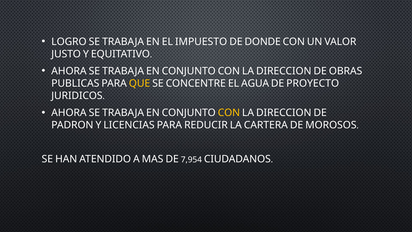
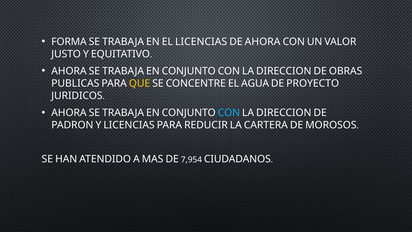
LOGRO: LOGRO -> FORMA (69, 42)
EL IMPUESTO: IMPUESTO -> LICENCIAS (201, 42)
DE DONDE: DONDE -> AHORA (263, 42)
CON colour: yellow -> light blue (229, 113)
